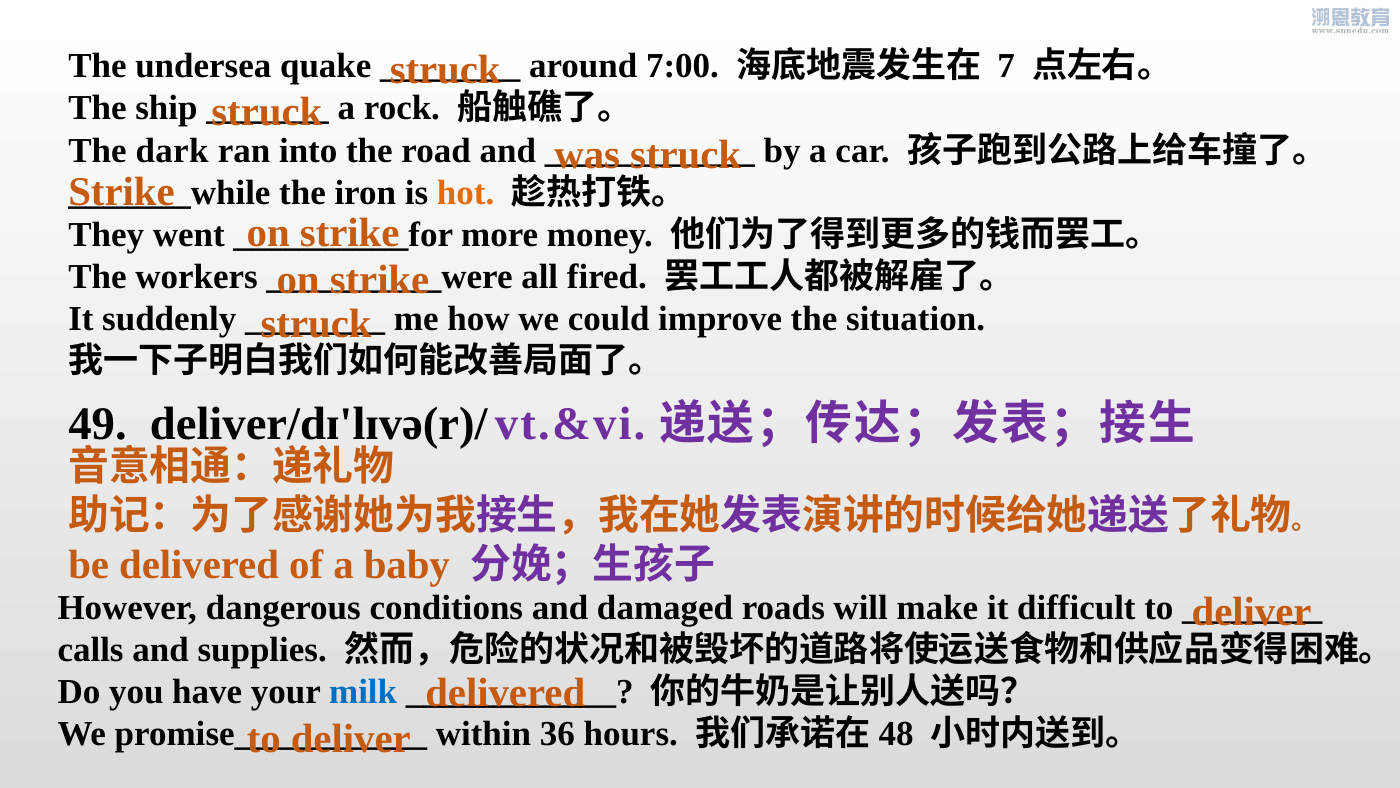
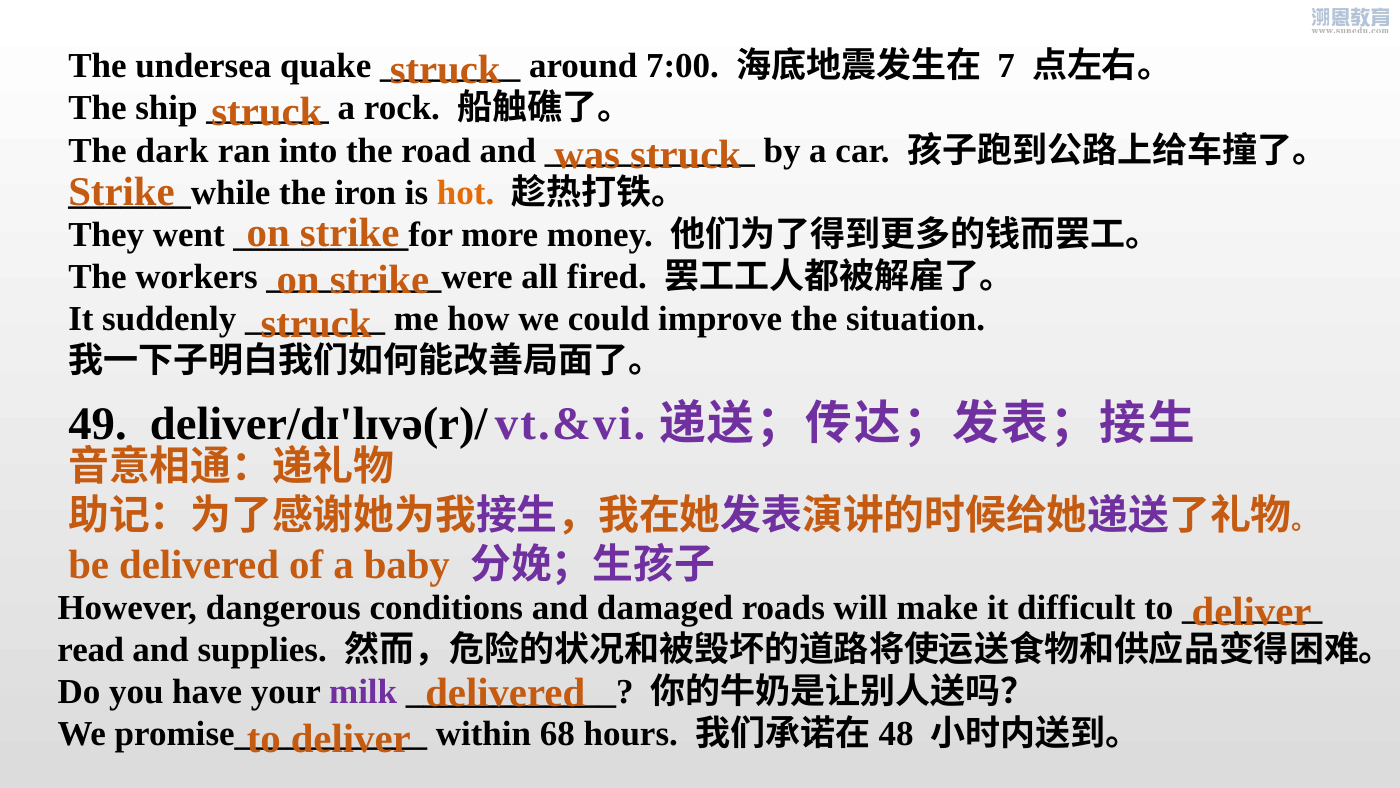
calls: calls -> read (91, 649)
milk colour: blue -> purple (363, 691)
36: 36 -> 68 (557, 733)
